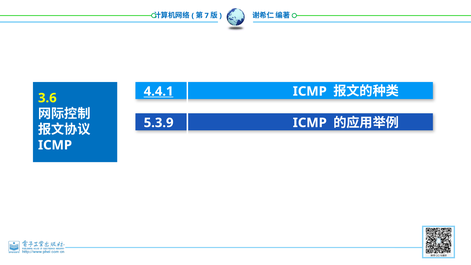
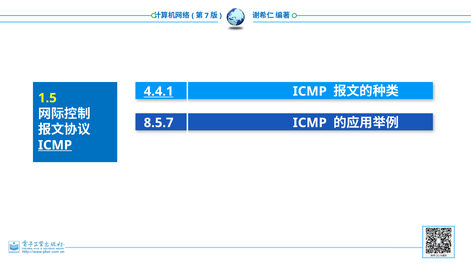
3.6: 3.6 -> 1.5 (47, 98)
5.3.9: 5.3.9 -> 8.5.7 (159, 123)
ICMP underline: none -> present (55, 145)
